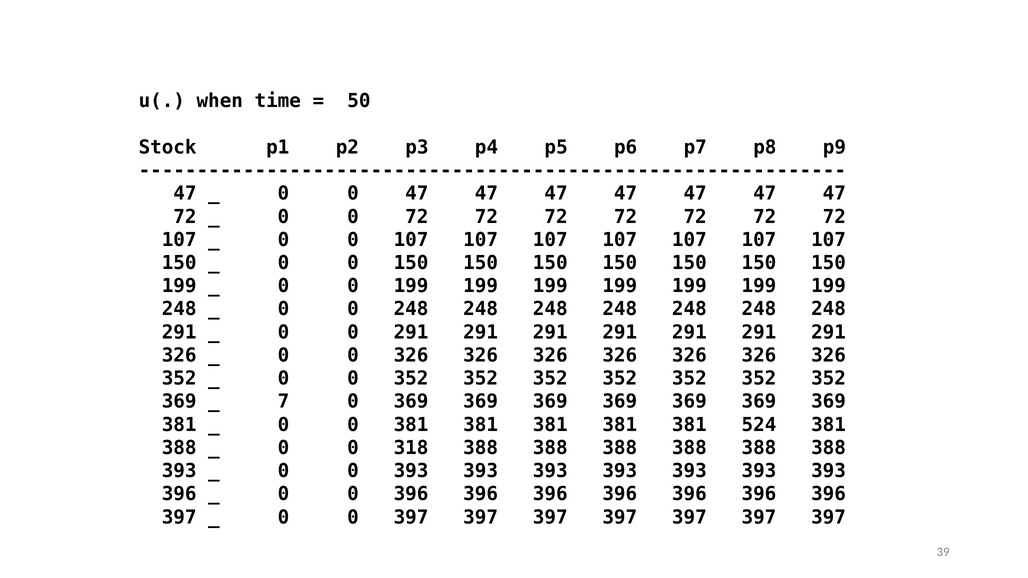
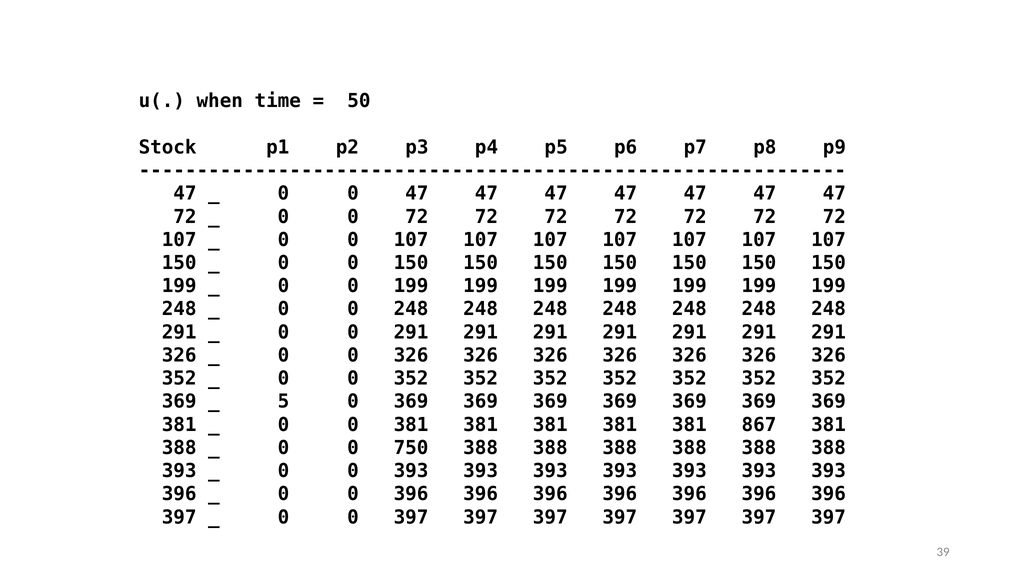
7: 7 -> 5 (284, 402)
524: 524 -> 867 (759, 425)
318: 318 -> 750 (411, 448)
